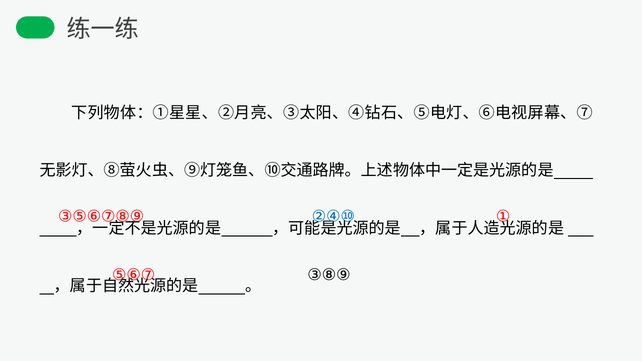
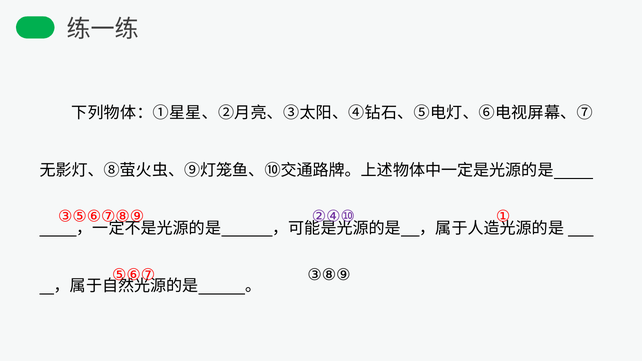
②④⑩ colour: blue -> purple (333, 216)
